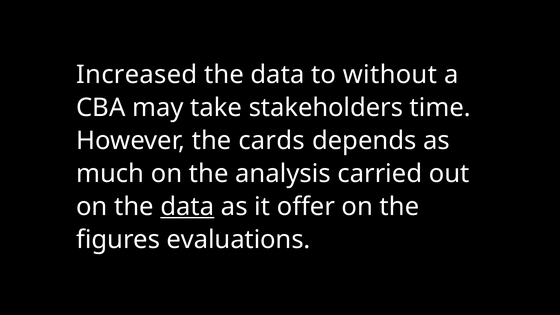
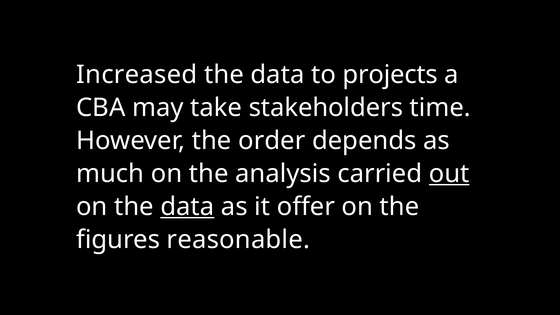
without: without -> projects (390, 75)
cards: cards -> order (272, 141)
out underline: none -> present (449, 174)
evaluations: evaluations -> reasonable (238, 240)
